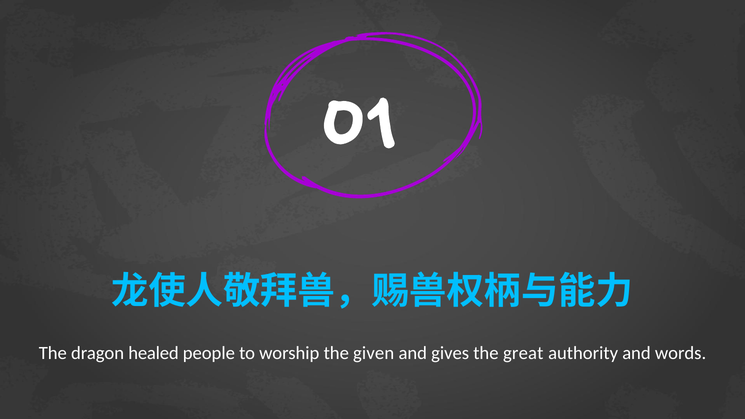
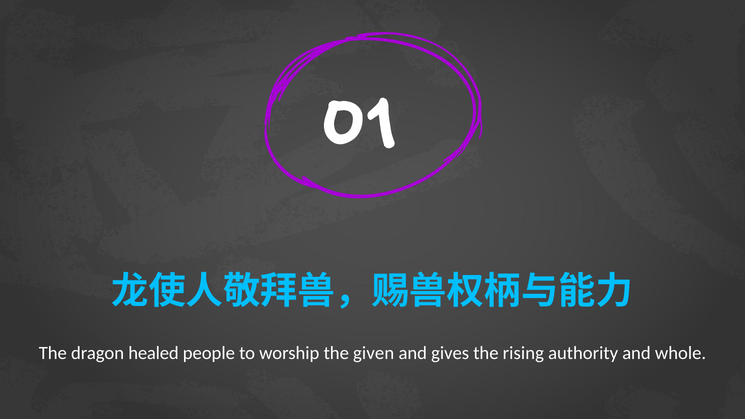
great: great -> rising (523, 353)
words: words -> whole (681, 353)
